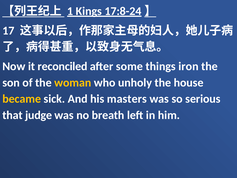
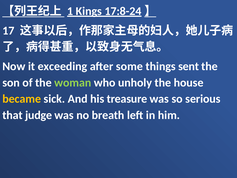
reconciled: reconciled -> exceeding (62, 66)
iron: iron -> sent (189, 66)
woman colour: yellow -> light green (73, 83)
masters: masters -> treasure (127, 99)
